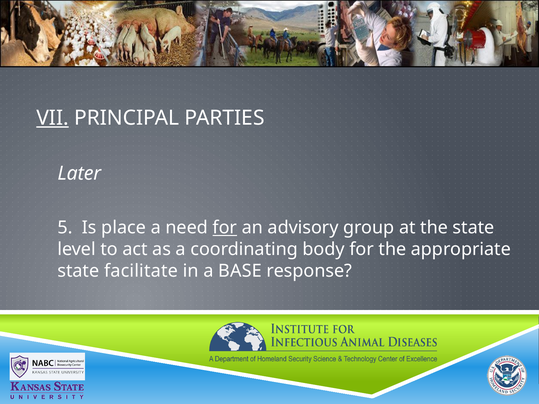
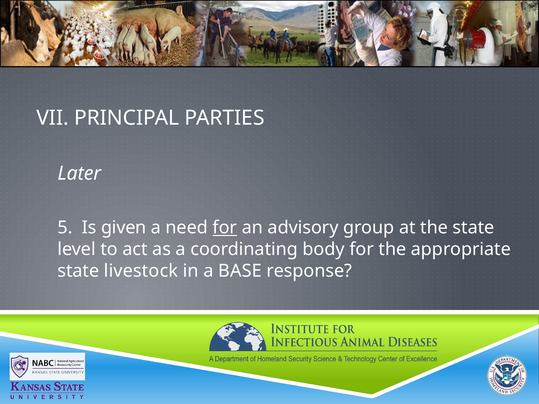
VII underline: present -> none (53, 118)
place: place -> given (124, 228)
facilitate: facilitate -> livestock (141, 271)
